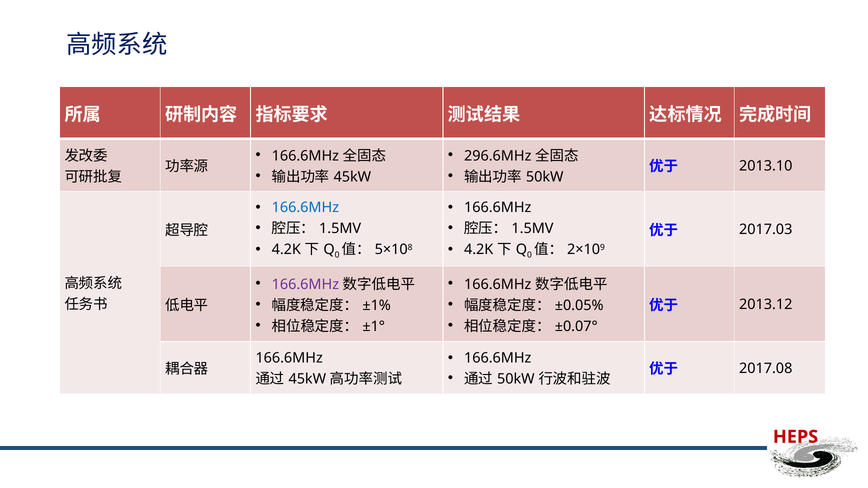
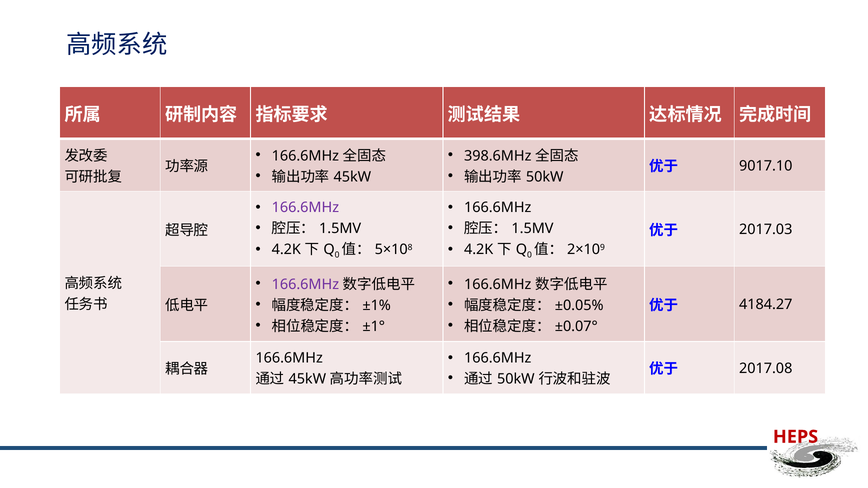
296.6MHz: 296.6MHz -> 398.6MHz (498, 156)
2013.10: 2013.10 -> 9017.10 (766, 166)
166.6MHz colour: blue -> purple (305, 208)
2013.12: 2013.12 -> 4184.27 (766, 305)
